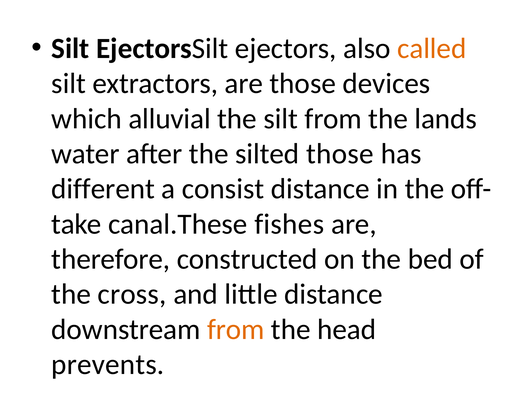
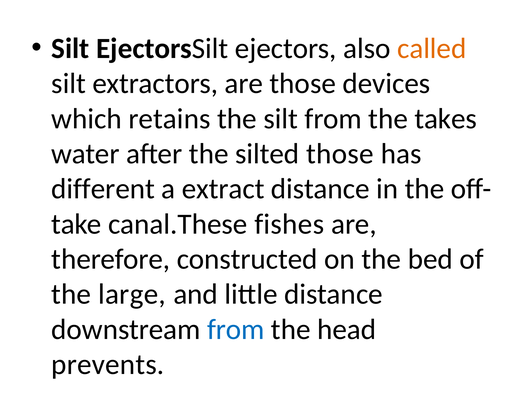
alluvial: alluvial -> retains (169, 119)
lands: lands -> takes (446, 119)
consist: consist -> extract (223, 189)
cross: cross -> large (132, 294)
from colour: orange -> blue (236, 329)
